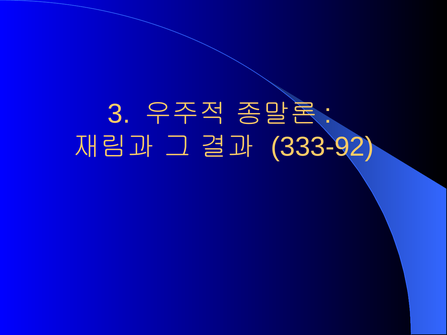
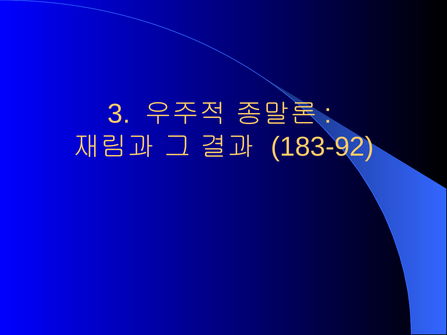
333-92: 333-92 -> 183-92 (322, 147)
